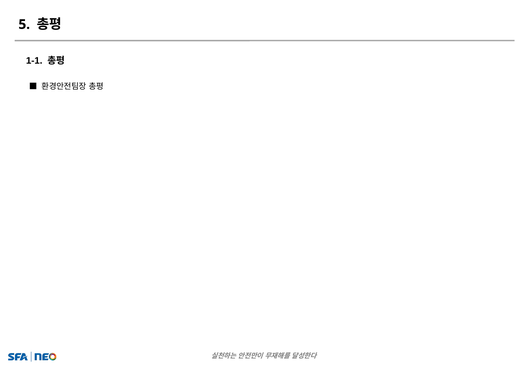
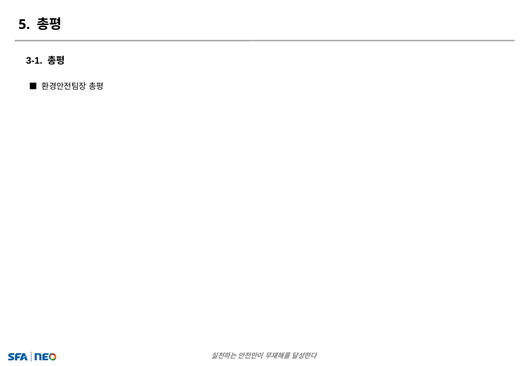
1-1: 1-1 -> 3-1 (34, 61)
